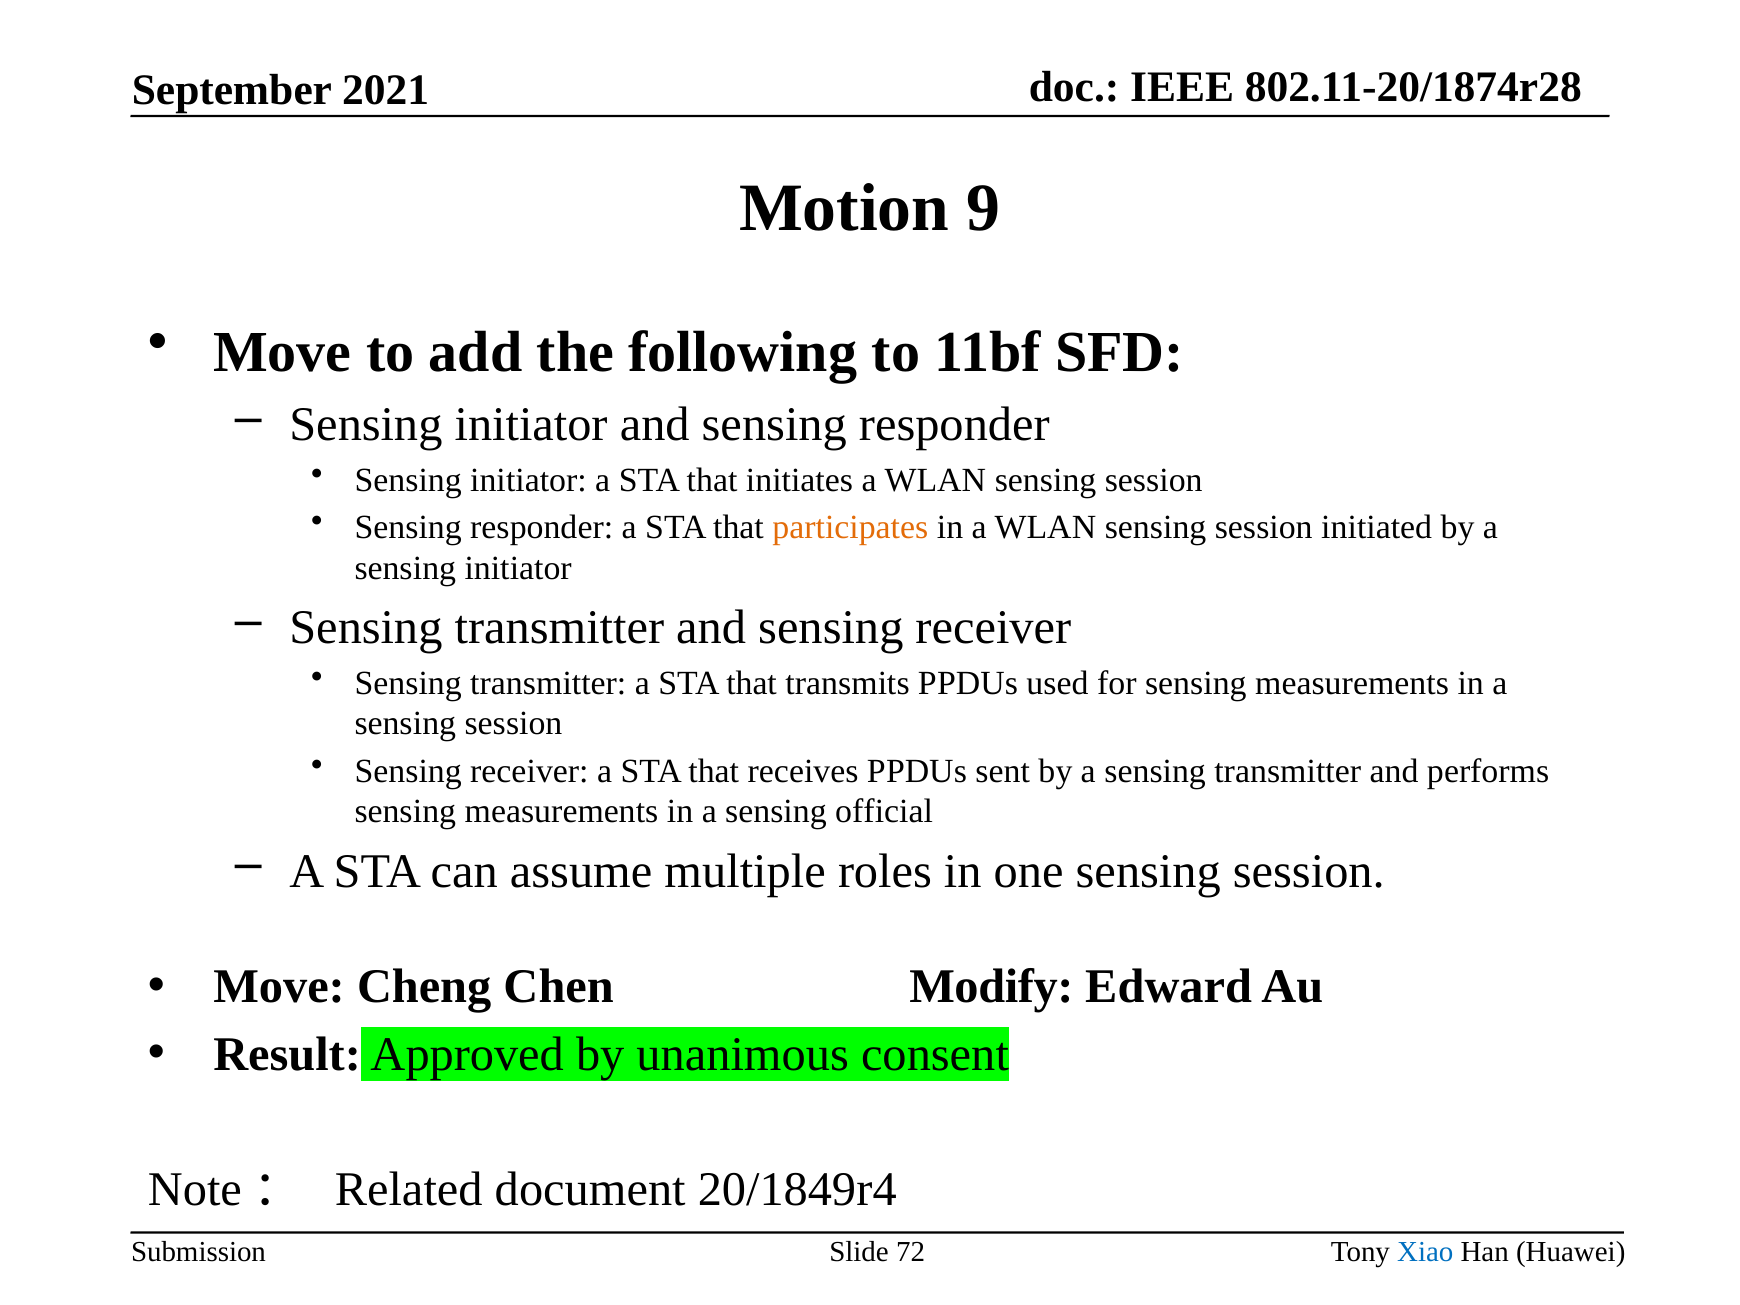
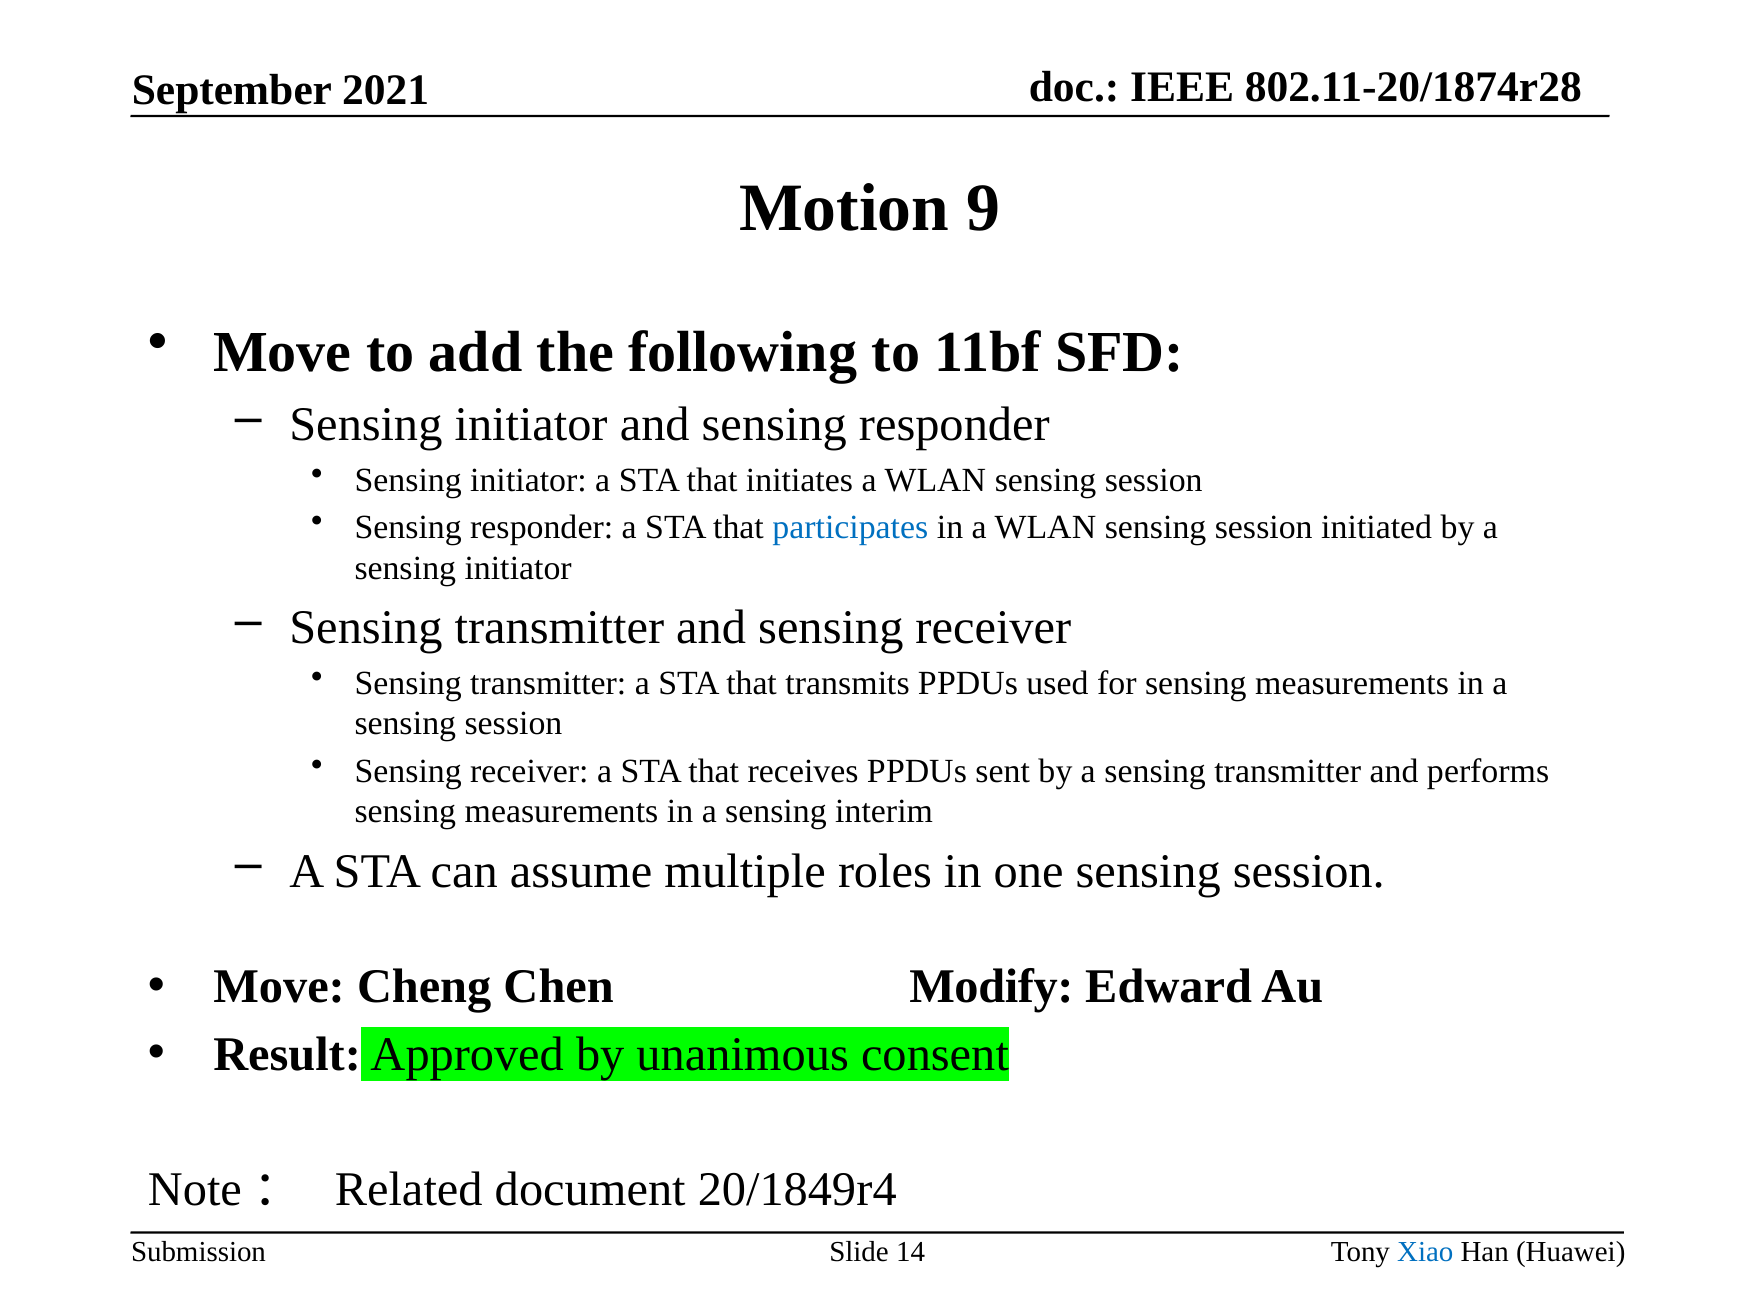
participates colour: orange -> blue (850, 527)
official: official -> interim (884, 812)
72: 72 -> 14 (911, 1252)
